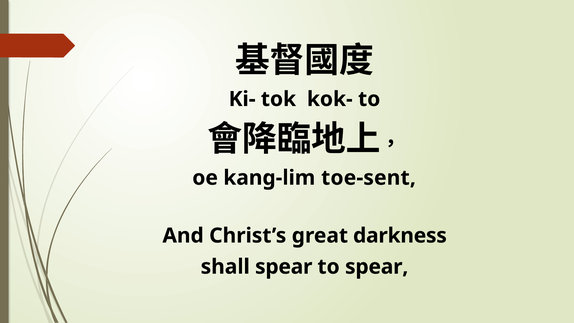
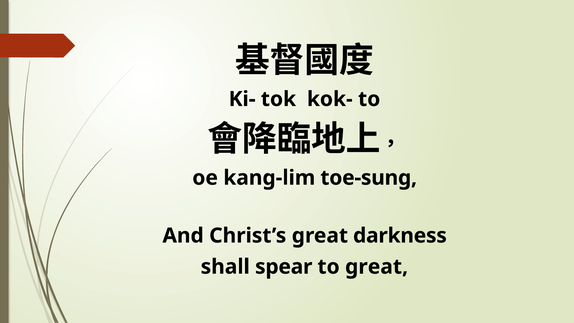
toe-sent: toe-sent -> toe-sung (369, 178)
to spear: spear -> great (377, 267)
